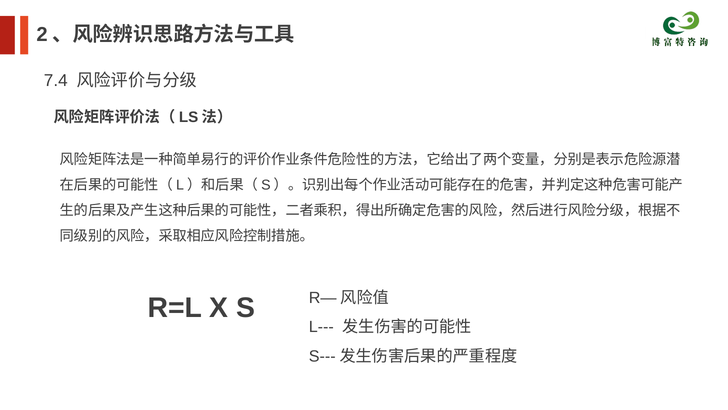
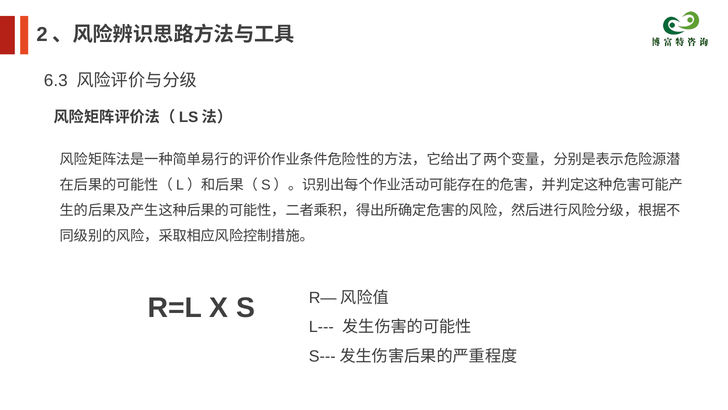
7.4: 7.4 -> 6.3 (56, 81)
